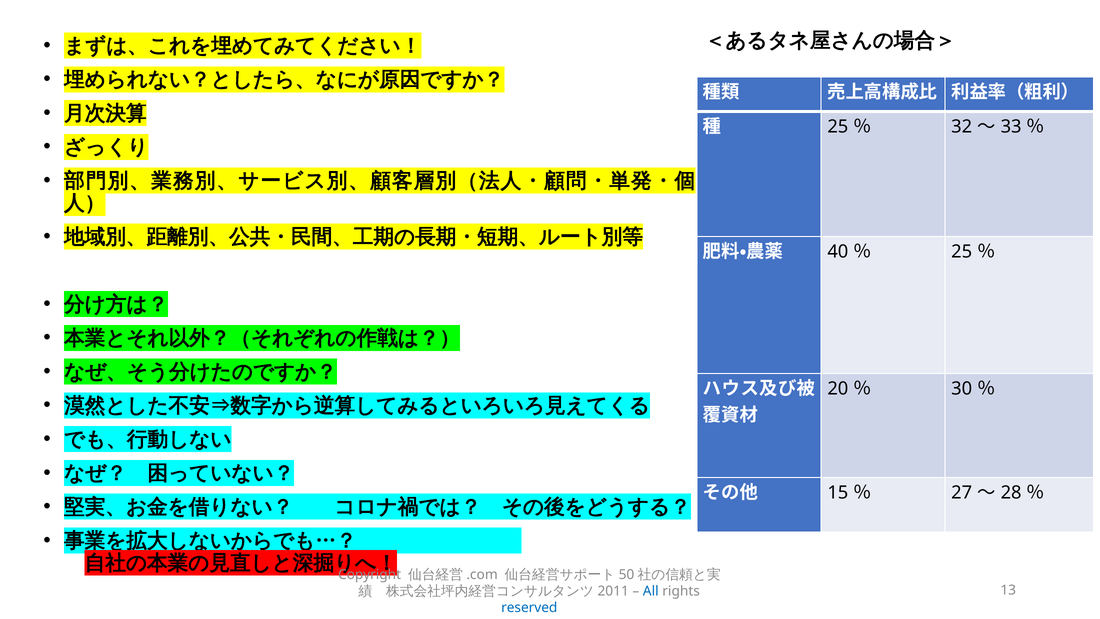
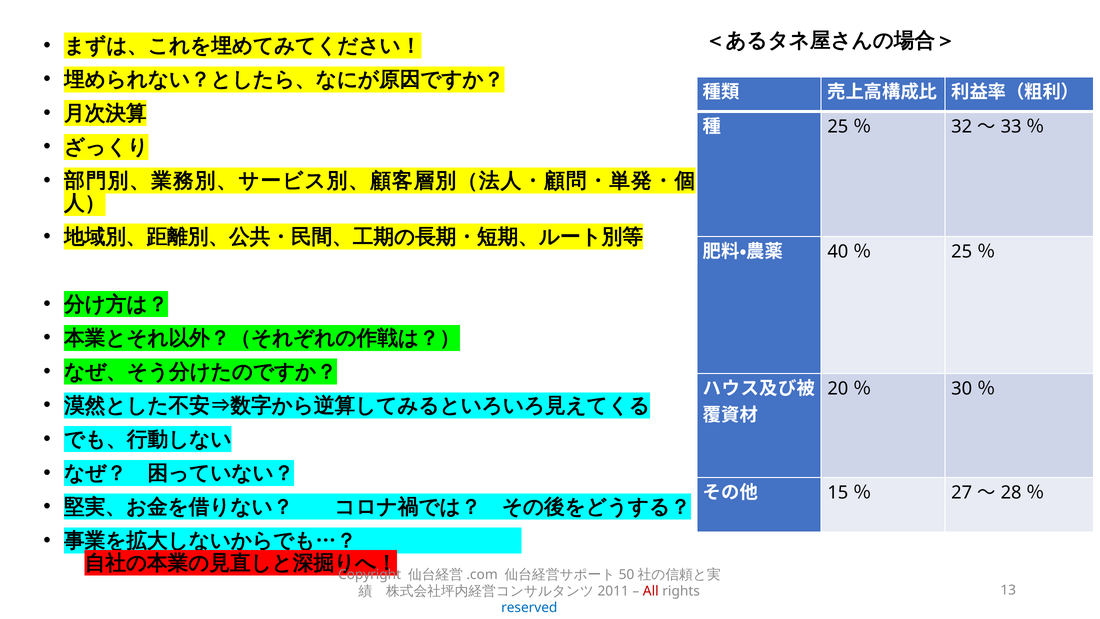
All colour: blue -> red (651, 591)
